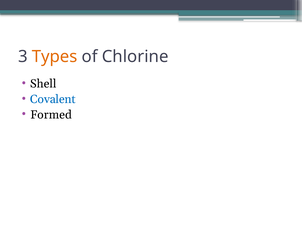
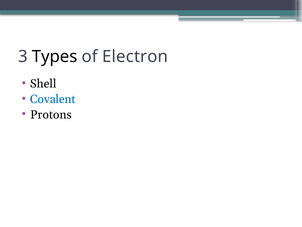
Types colour: orange -> black (55, 57)
Chlorine: Chlorine -> Electron (135, 57)
Formed: Formed -> Protons (51, 114)
